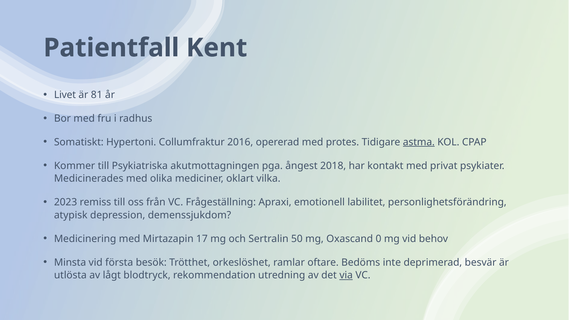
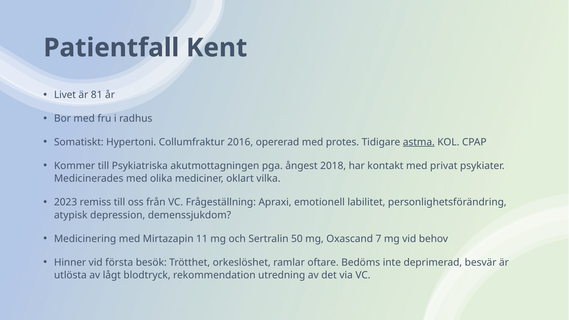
17: 17 -> 11 (202, 239)
0: 0 -> 7 (379, 239)
Minsta: Minsta -> Hinner (70, 262)
via underline: present -> none (346, 275)
